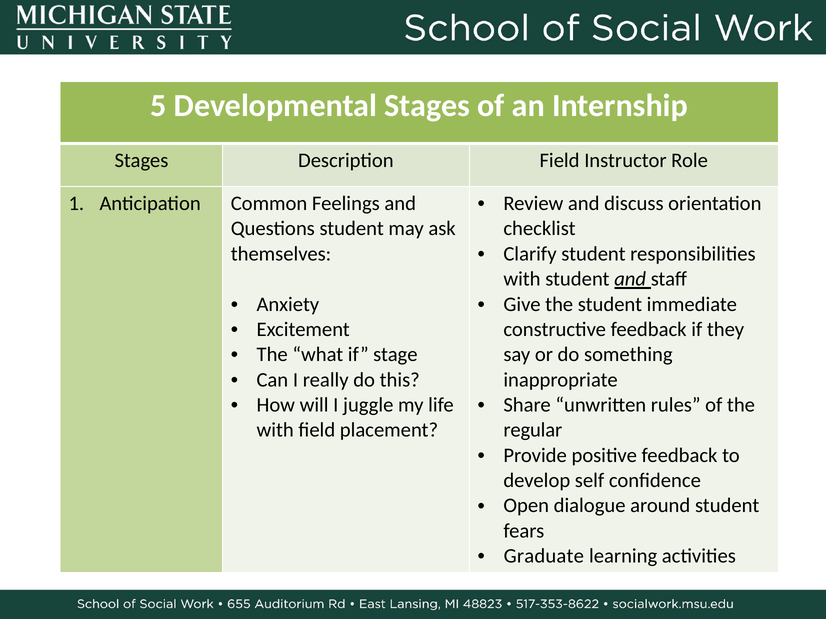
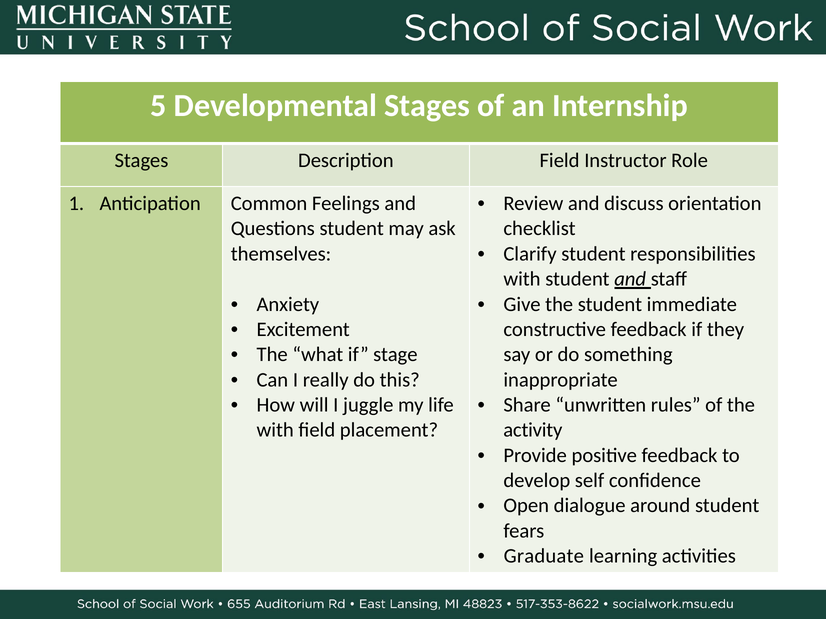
regular: regular -> activity (533, 430)
